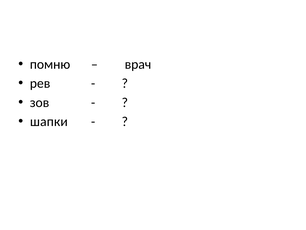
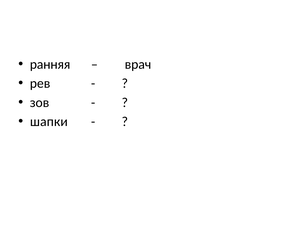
помню: помню -> ранняя (50, 64)
